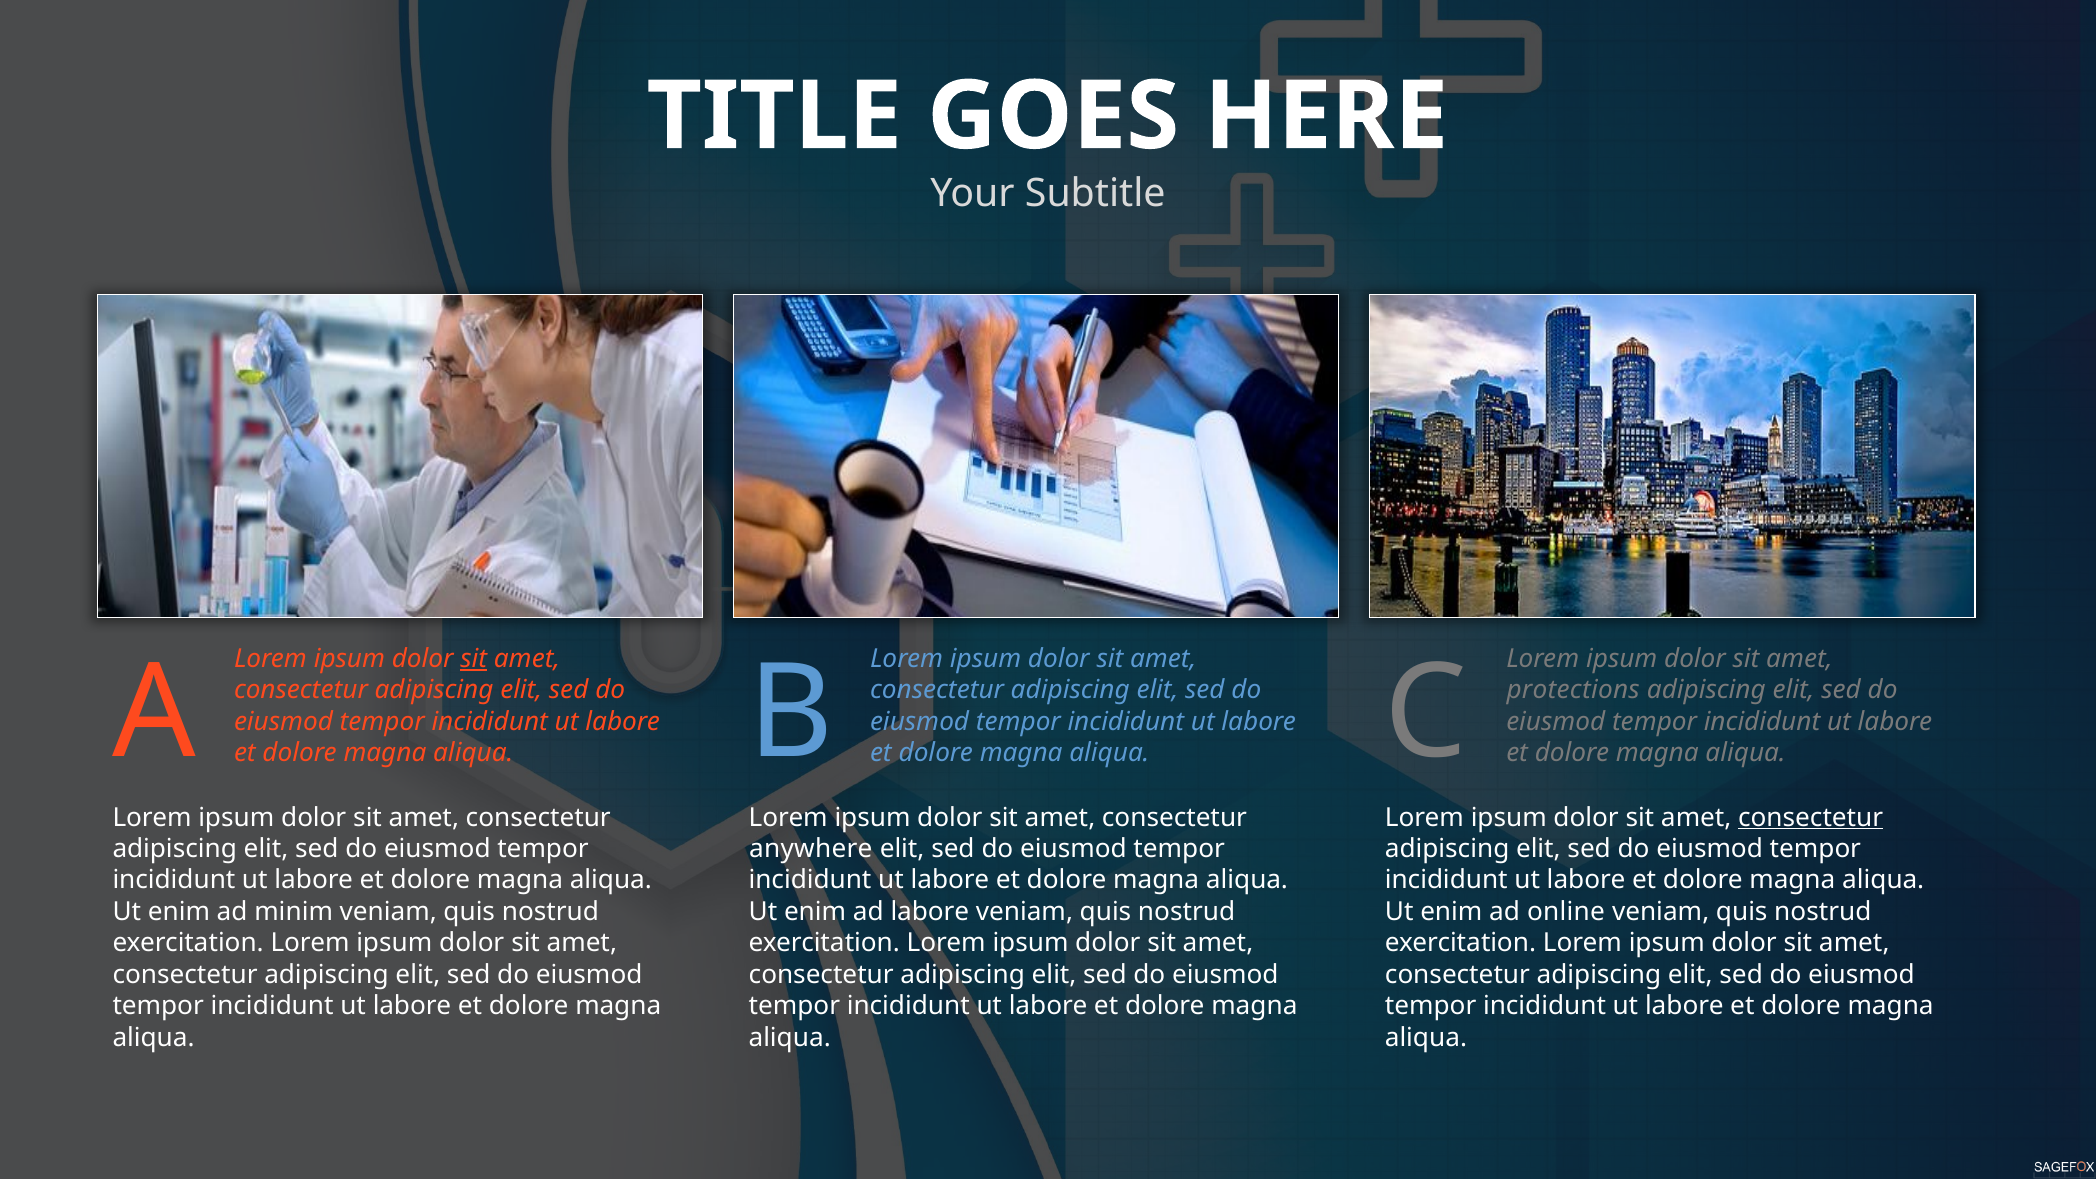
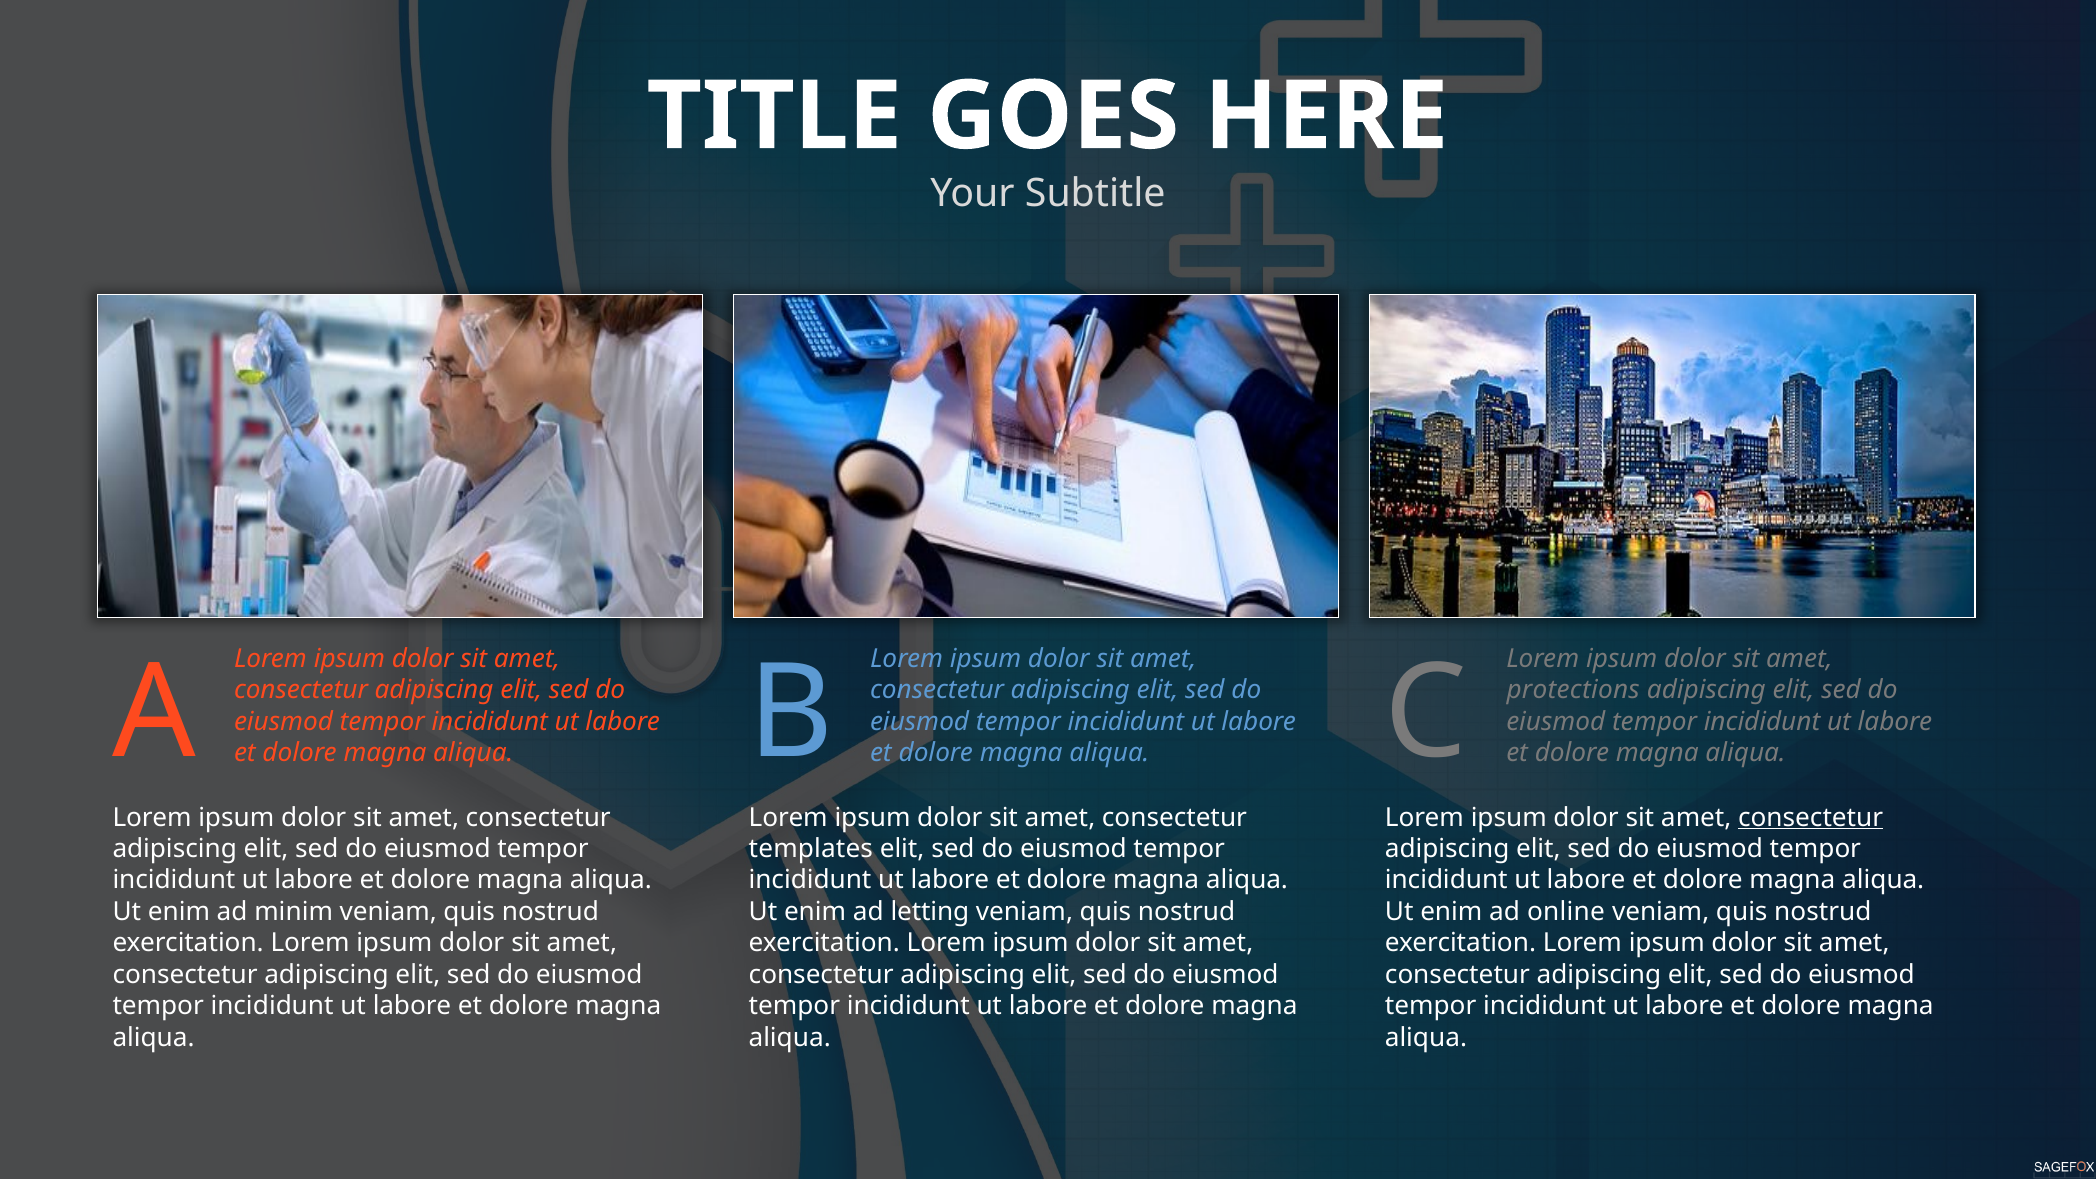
sit underline: present -> none (474, 659)
anywhere: anywhere -> templates (811, 849)
ad labore: labore -> letting (930, 912)
